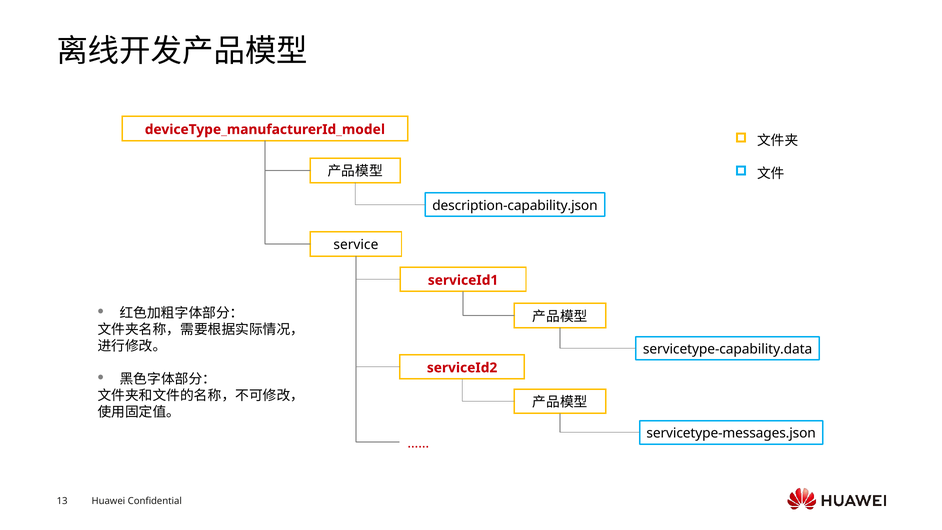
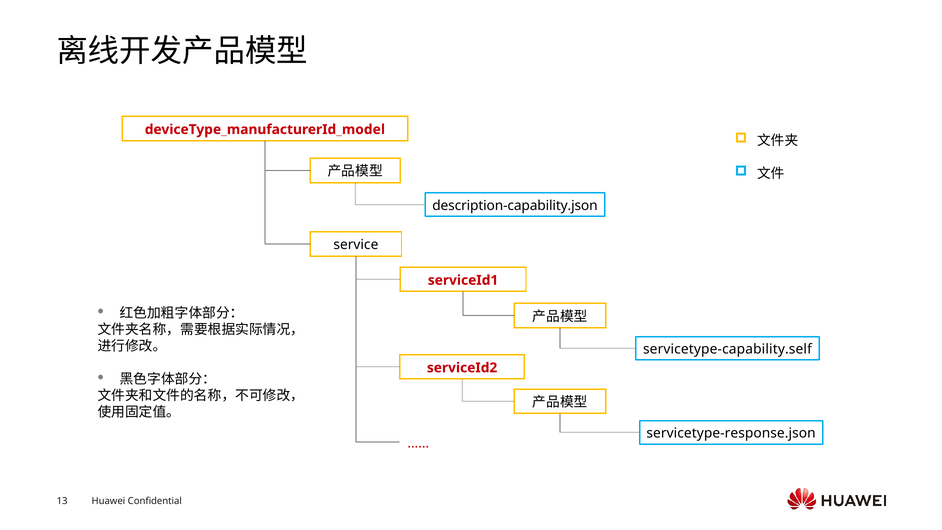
servicetype-capability.data: servicetype-capability.data -> servicetype-capability.self (727, 349)
servicetype-messages.json: servicetype-messages.json -> servicetype-response.json (731, 433)
